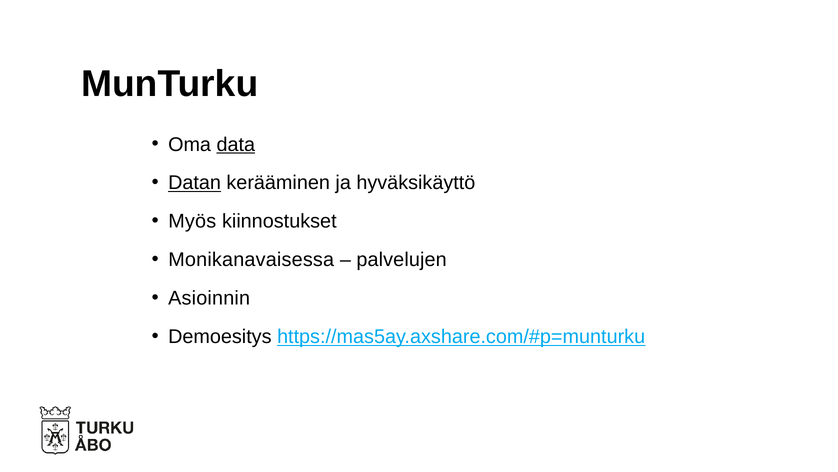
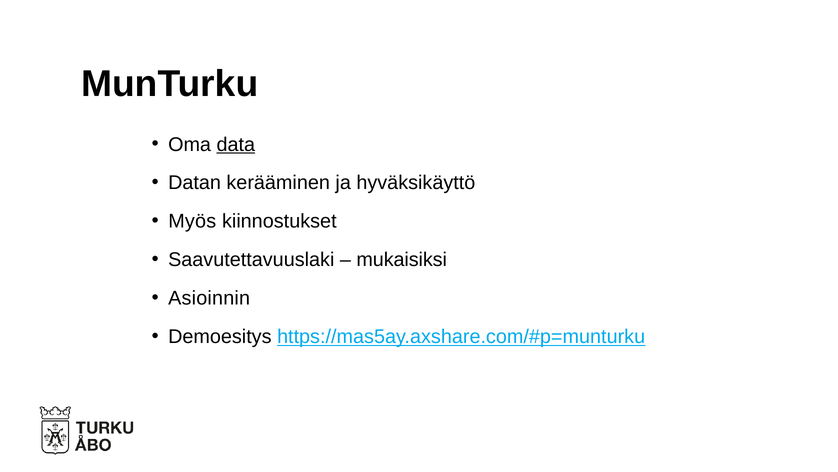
Datan underline: present -> none (195, 183)
Monikanavaisessa: Monikanavaisessa -> Saavutettavuuslaki (251, 259)
palvelujen: palvelujen -> mukaisiksi (402, 259)
